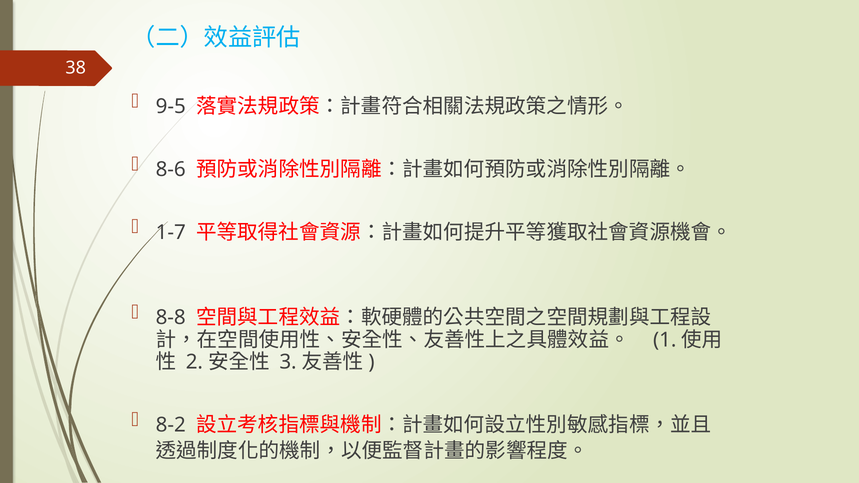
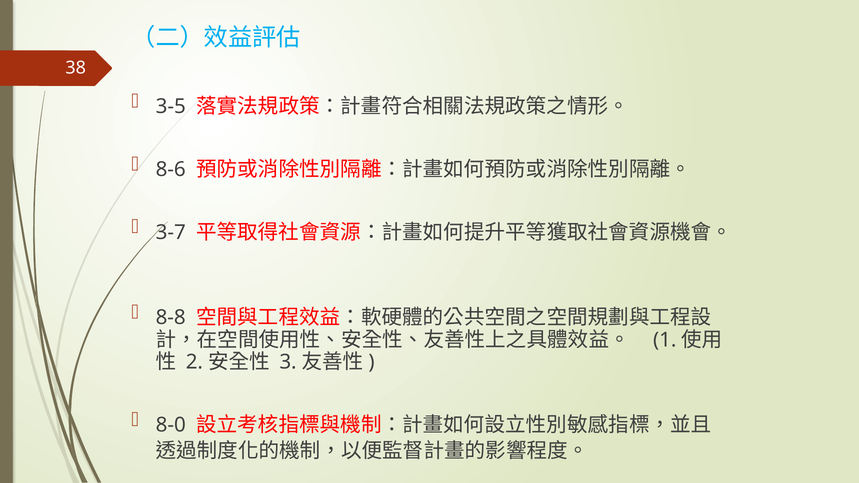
9-5: 9-5 -> 3-5 (171, 107)
1-7: 1-7 -> 3-7 (171, 233)
8-2: 8-2 -> 8-0 (171, 425)
